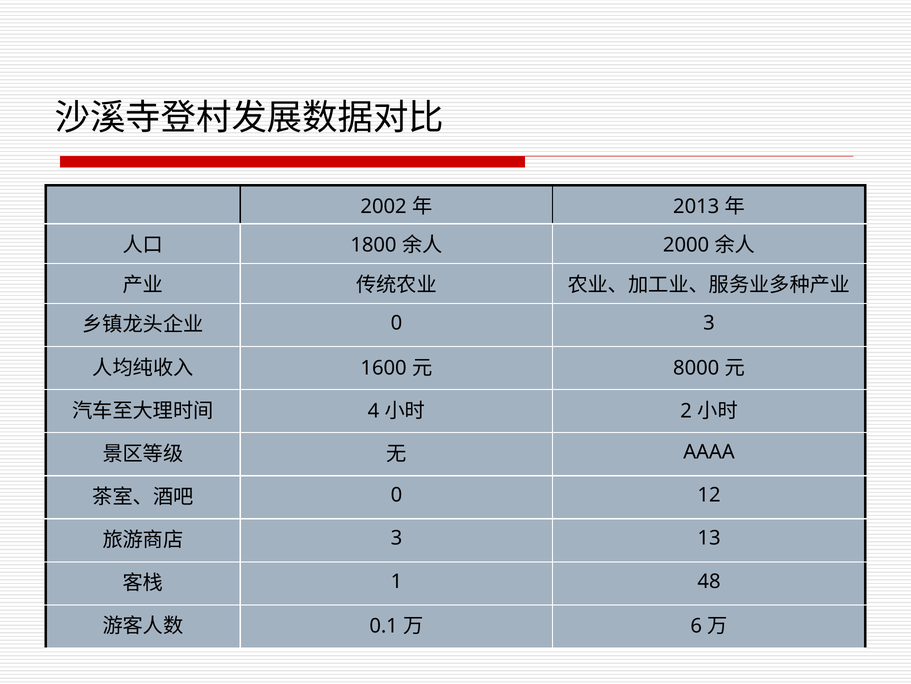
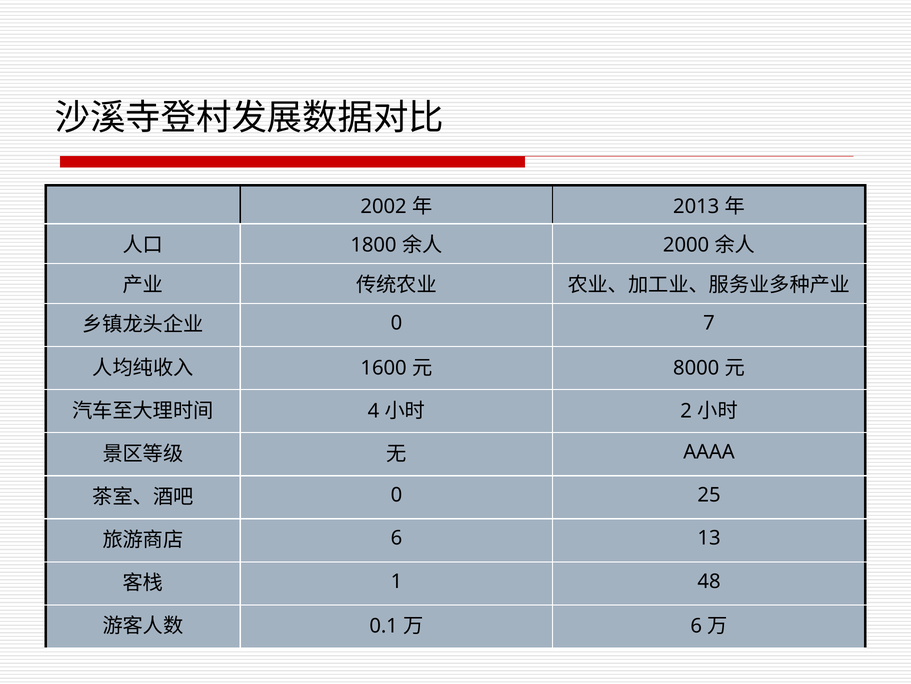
0 3: 3 -> 7 (709, 323)
12: 12 -> 25 (709, 495)
3: 3 -> 6 (396, 538)
